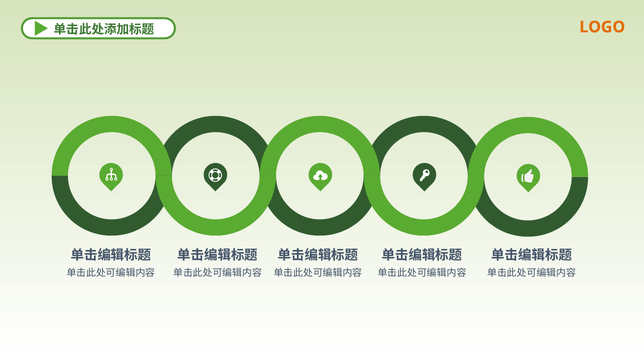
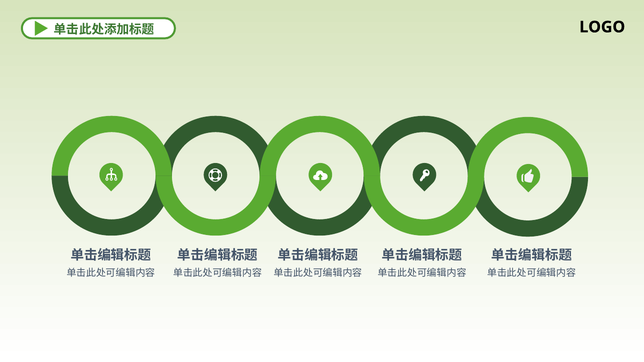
LOGO colour: orange -> black (602, 27)
